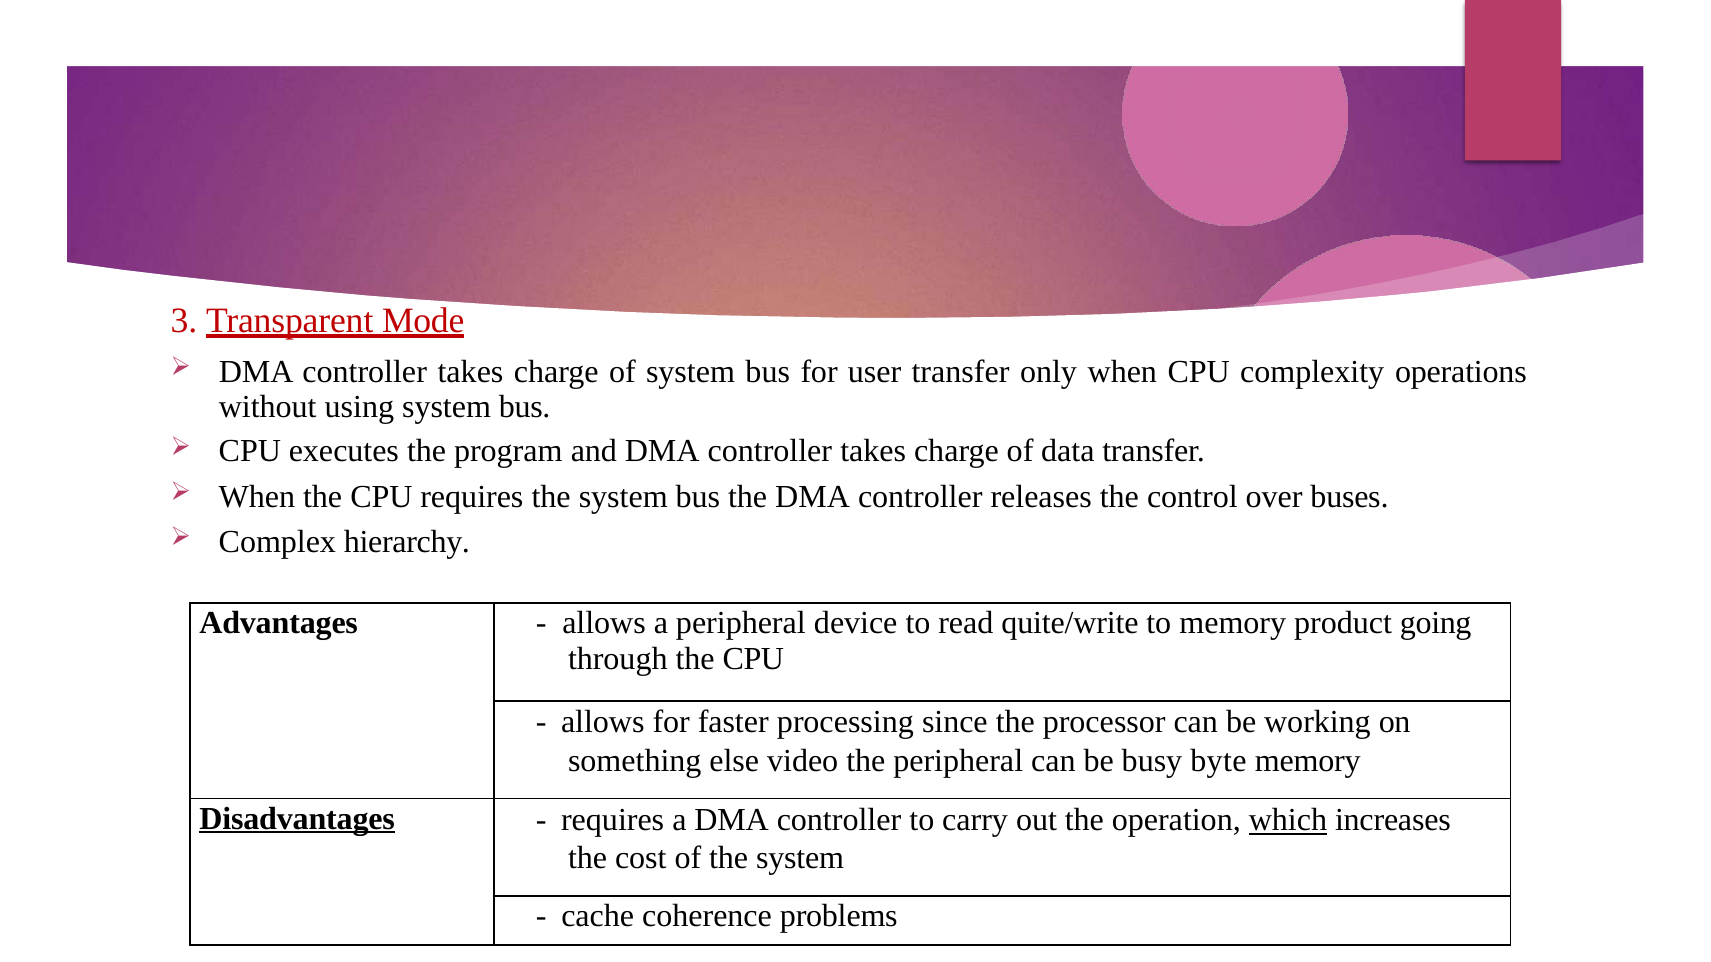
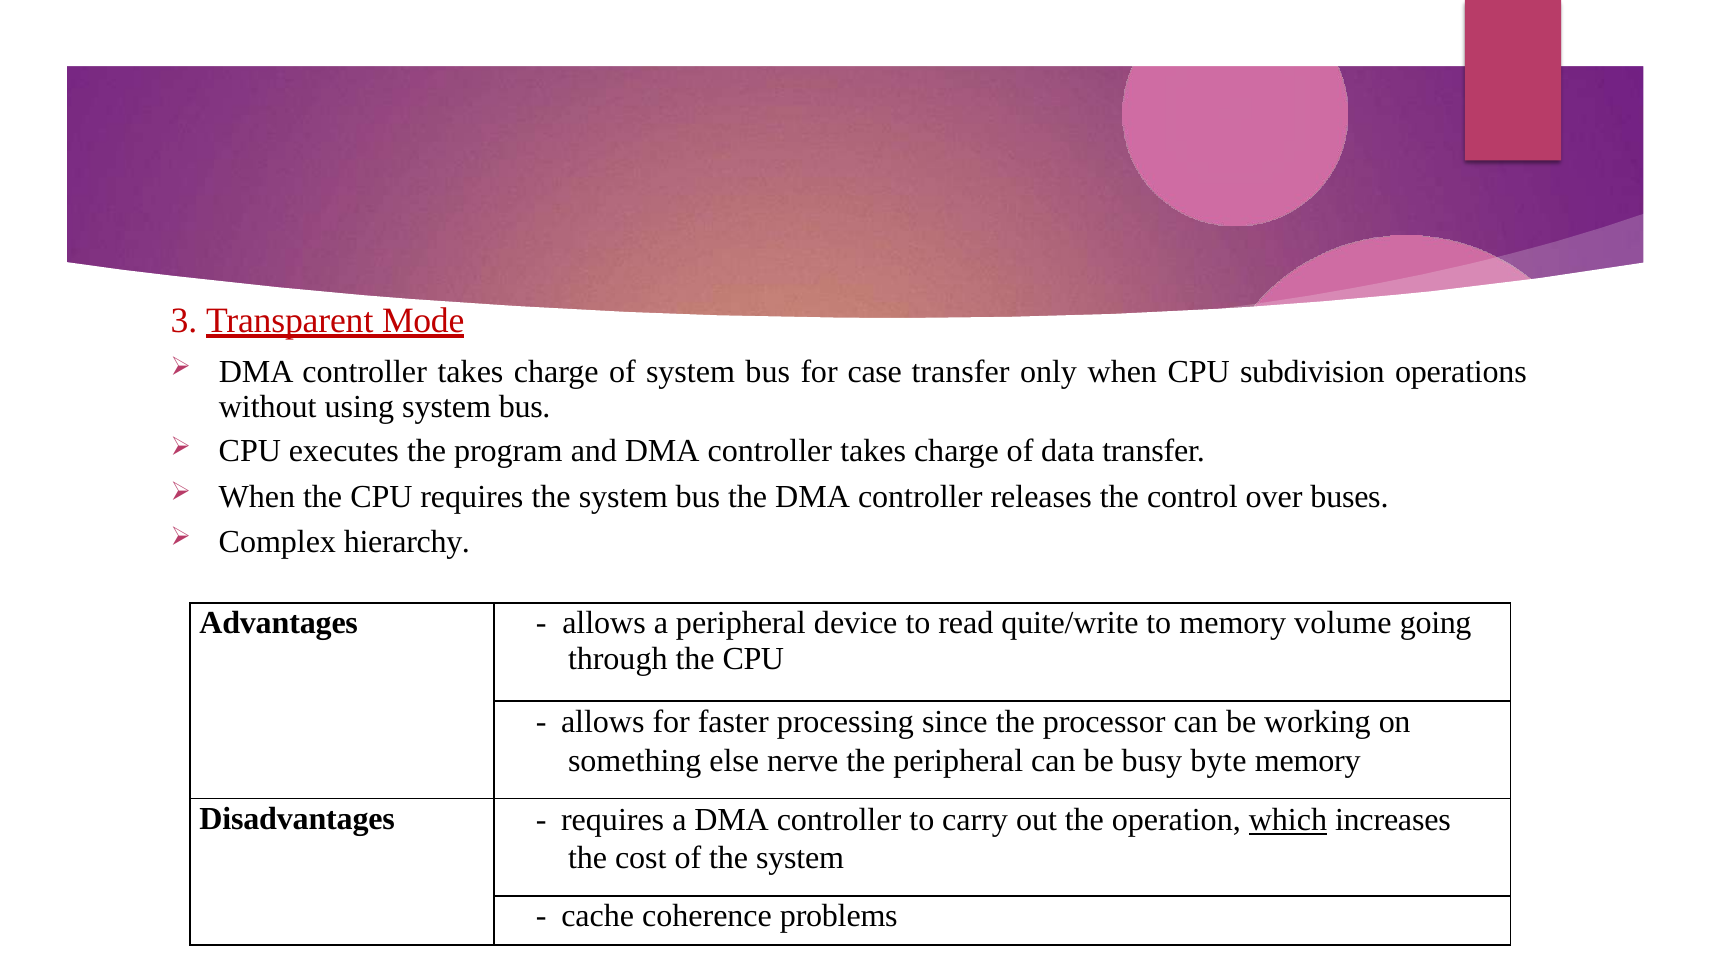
user: user -> case (875, 372)
complexity: complexity -> subdivision (1312, 372)
product: product -> volume (1343, 624)
video: video -> nerve (803, 761)
Disadvantages underline: present -> none (297, 819)
